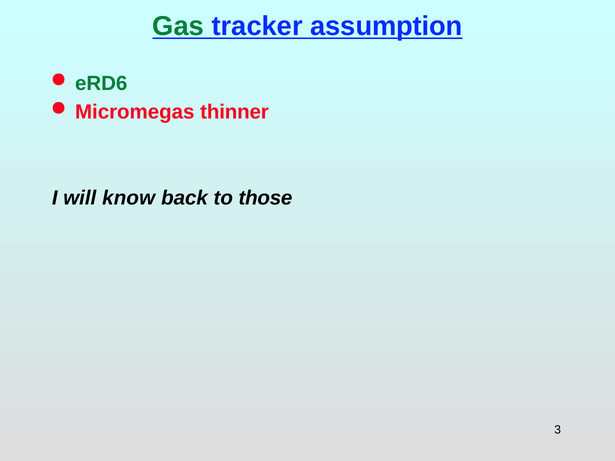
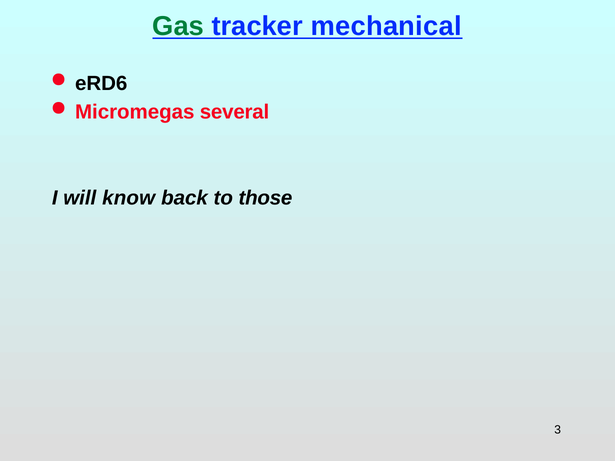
assumption: assumption -> mechanical (386, 26)
eRD6 colour: green -> black (101, 83)
thinner: thinner -> several (235, 112)
